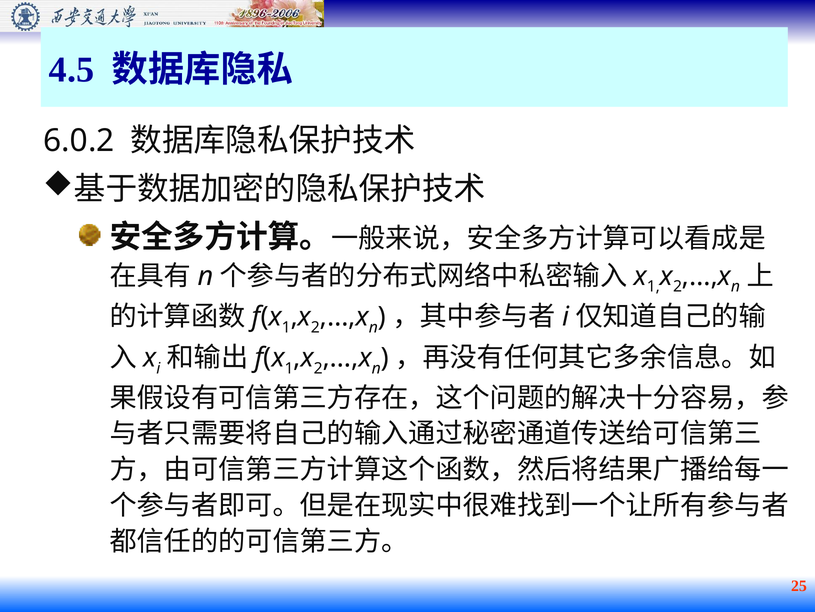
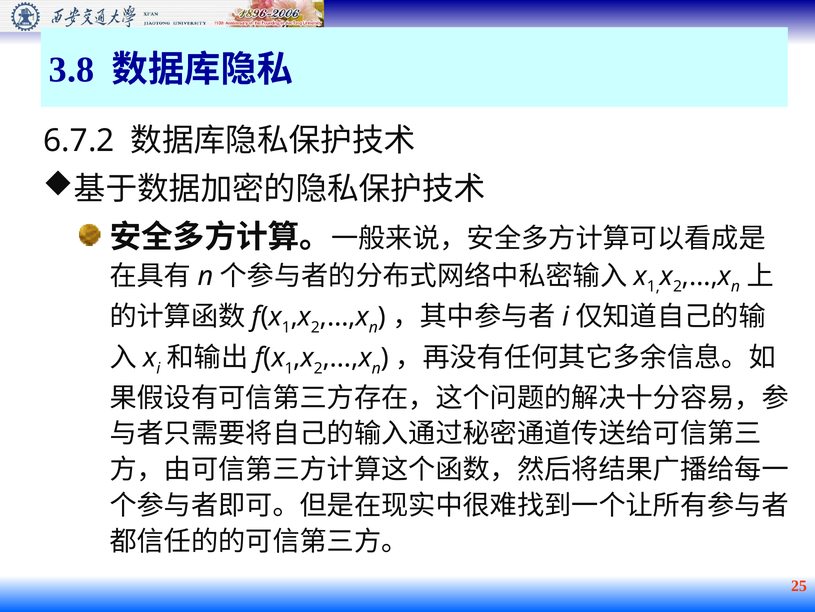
4.5: 4.5 -> 3.8 (72, 69)
6.0.2: 6.0.2 -> 6.7.2 (79, 141)
